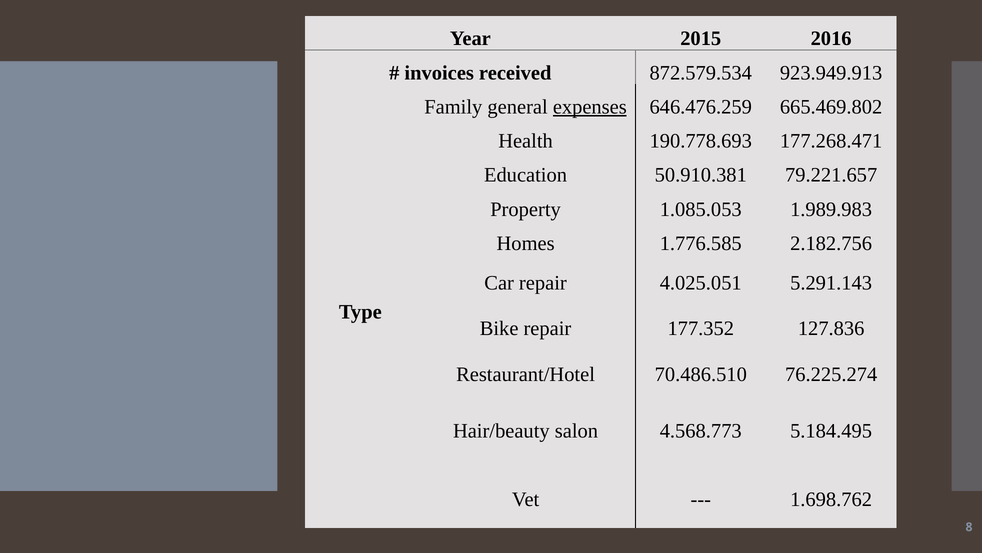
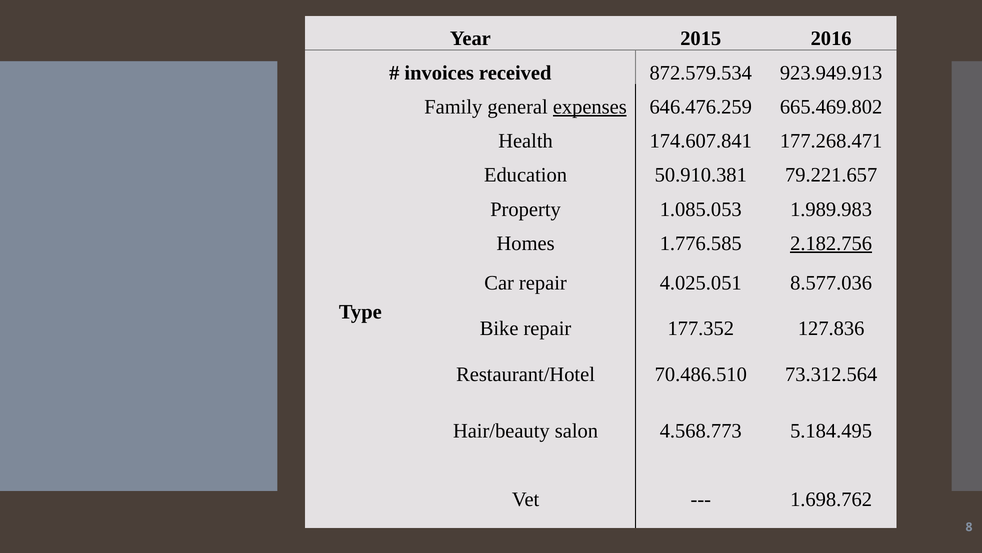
190.778.693: 190.778.693 -> 174.607.841 (701, 141)
2.182.756 underline: none -> present (831, 243)
5.291.143: 5.291.143 -> 8.577.036 (831, 283)
76.225.274: 76.225.274 -> 73.312.564 (831, 374)
